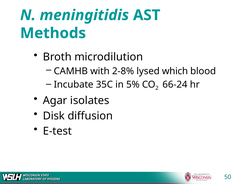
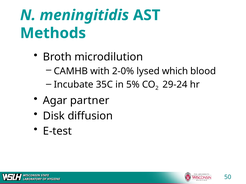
2-8%: 2-8% -> 2-0% (123, 71)
66-24: 66-24 -> 29-24 (175, 85)
isolates: isolates -> partner (90, 101)
